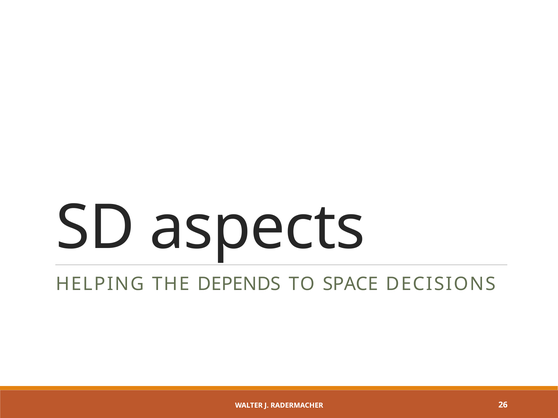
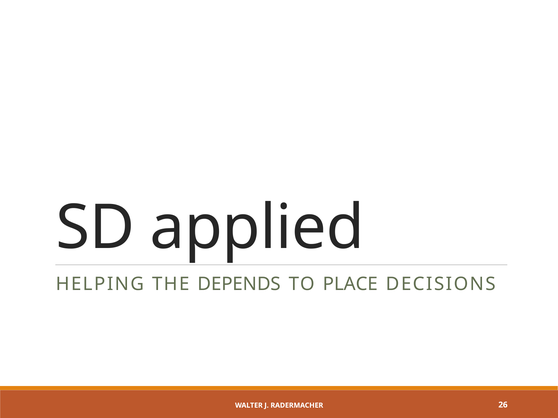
aspects: aspects -> applied (257, 228)
SPACE: SPACE -> PLACE (350, 284)
